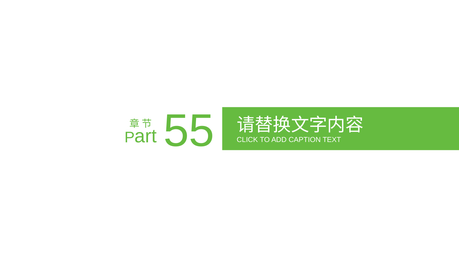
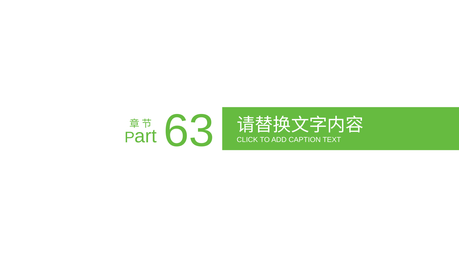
55: 55 -> 63 (189, 131)
